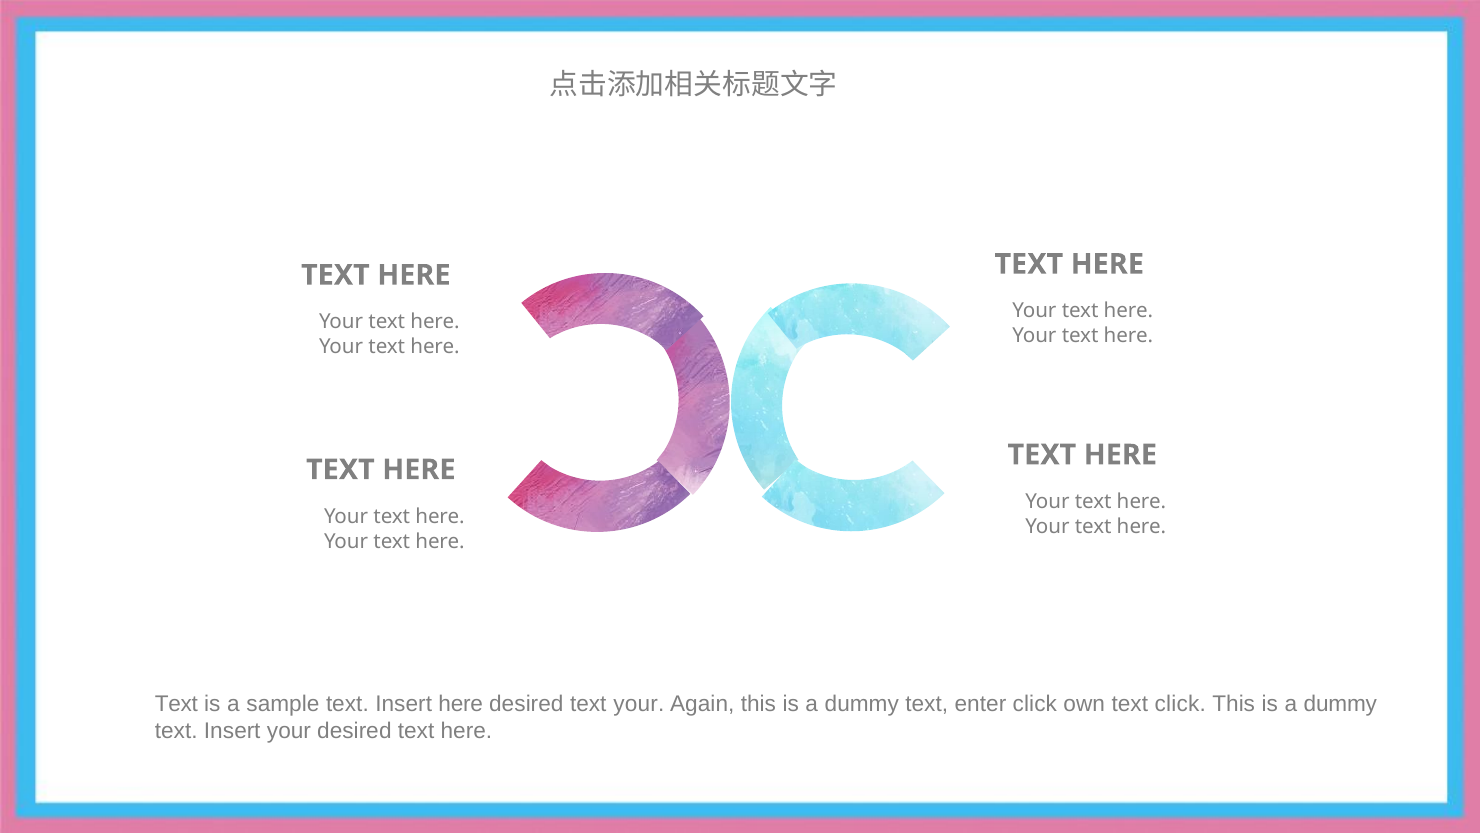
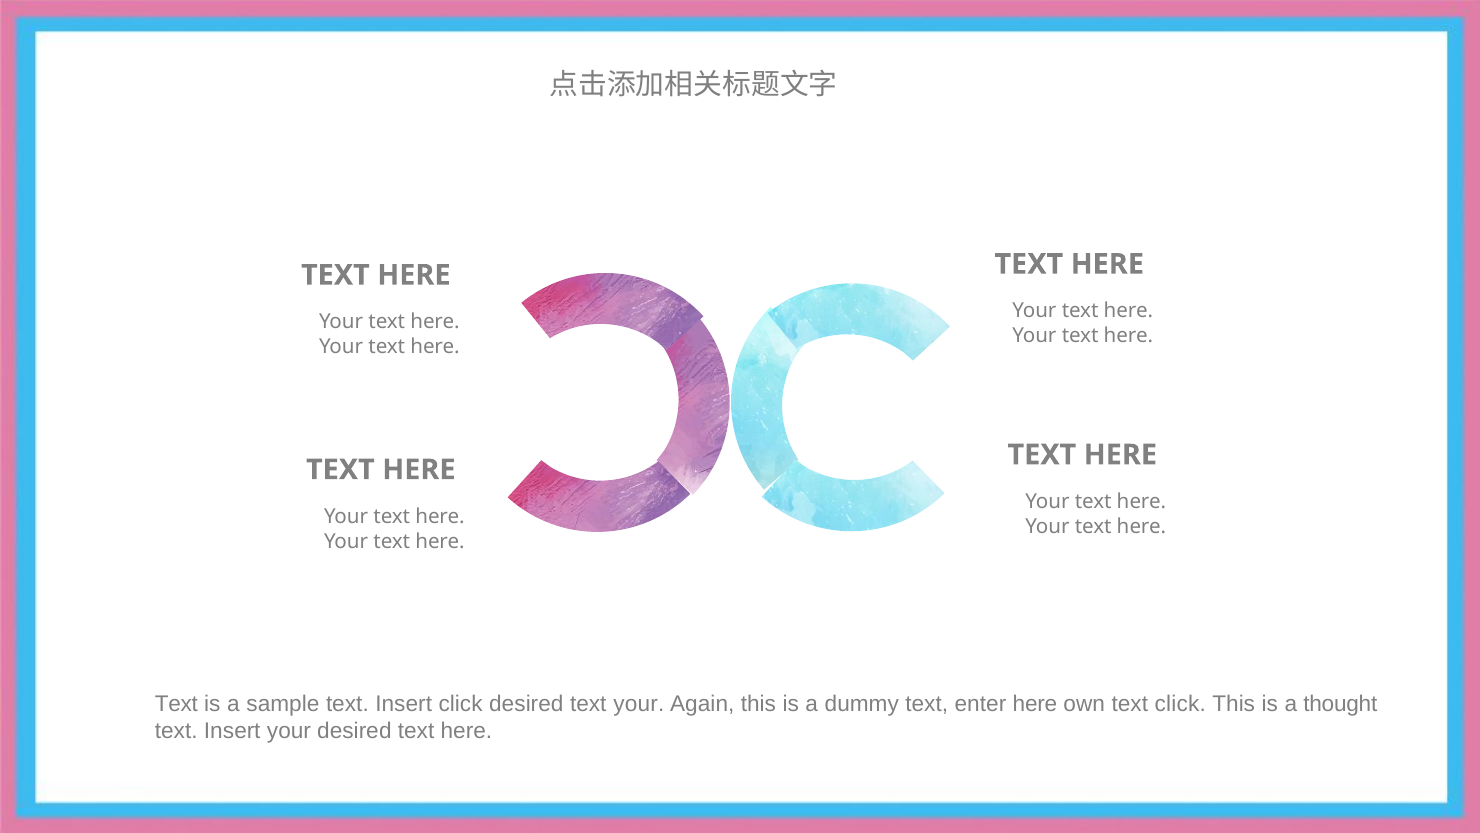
Insert here: here -> click (461, 704)
enter click: click -> here (1035, 704)
dummy: dummy -> thought (1340, 704)
